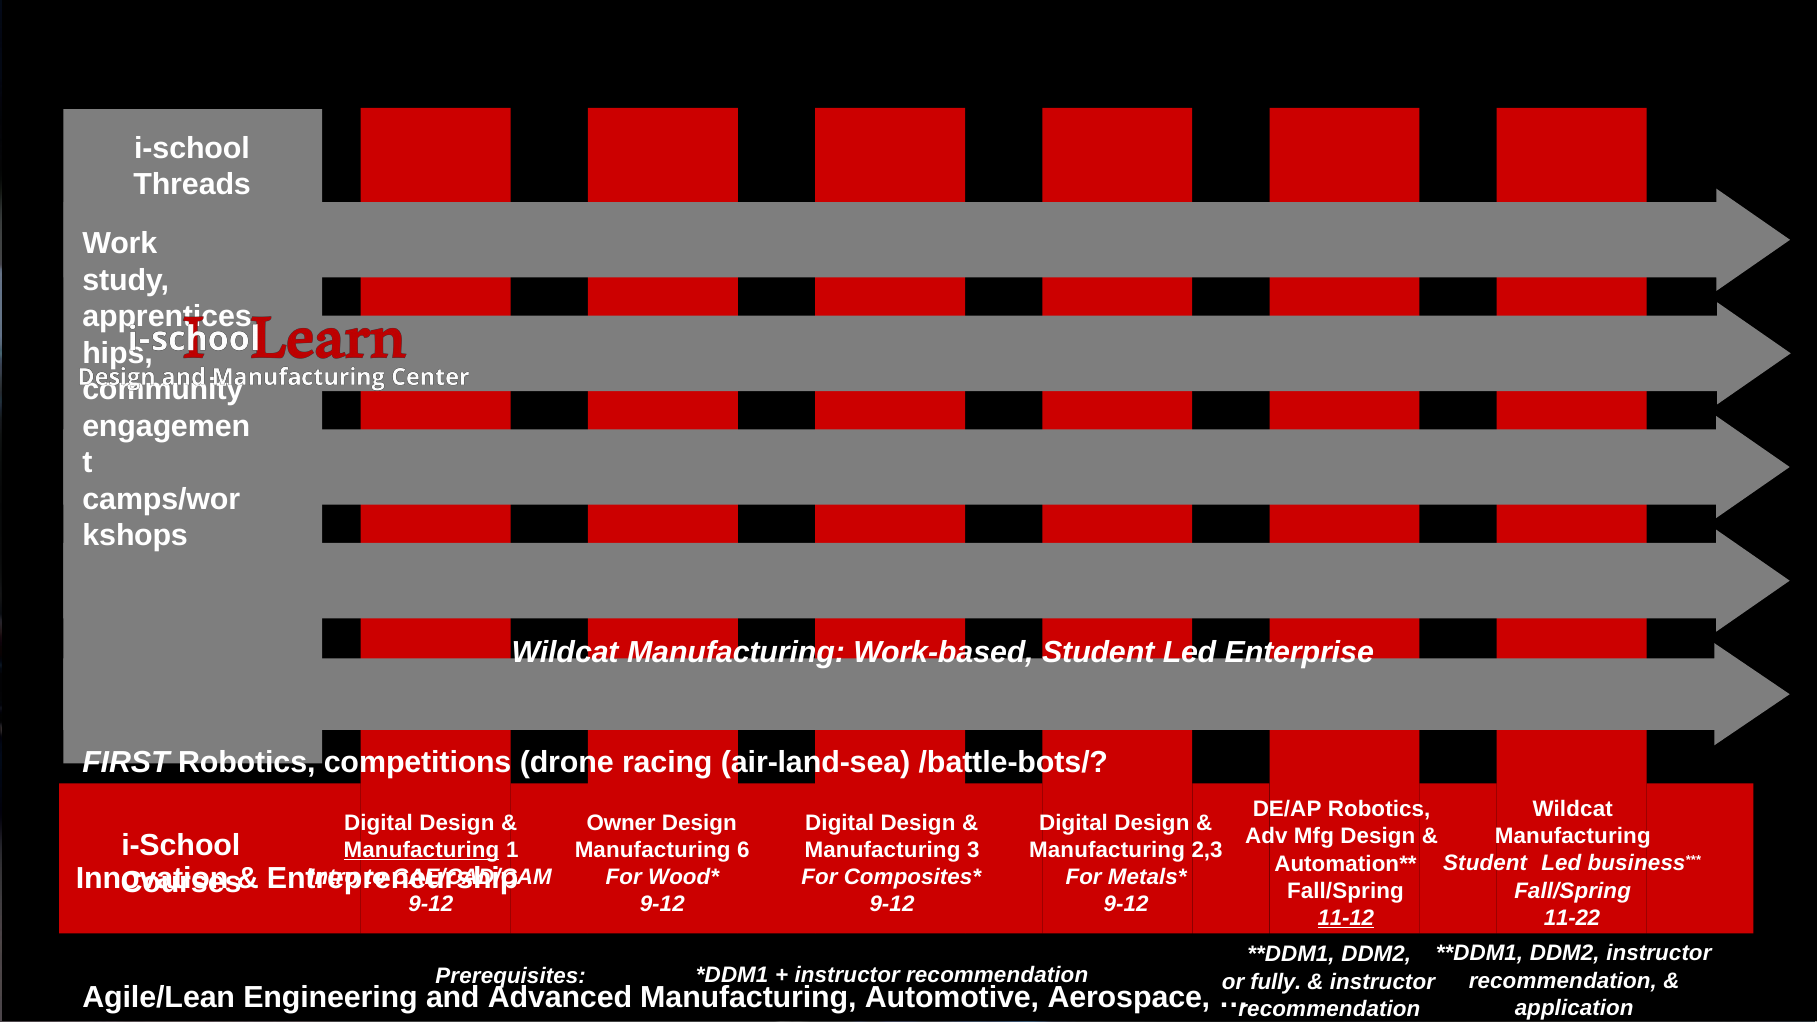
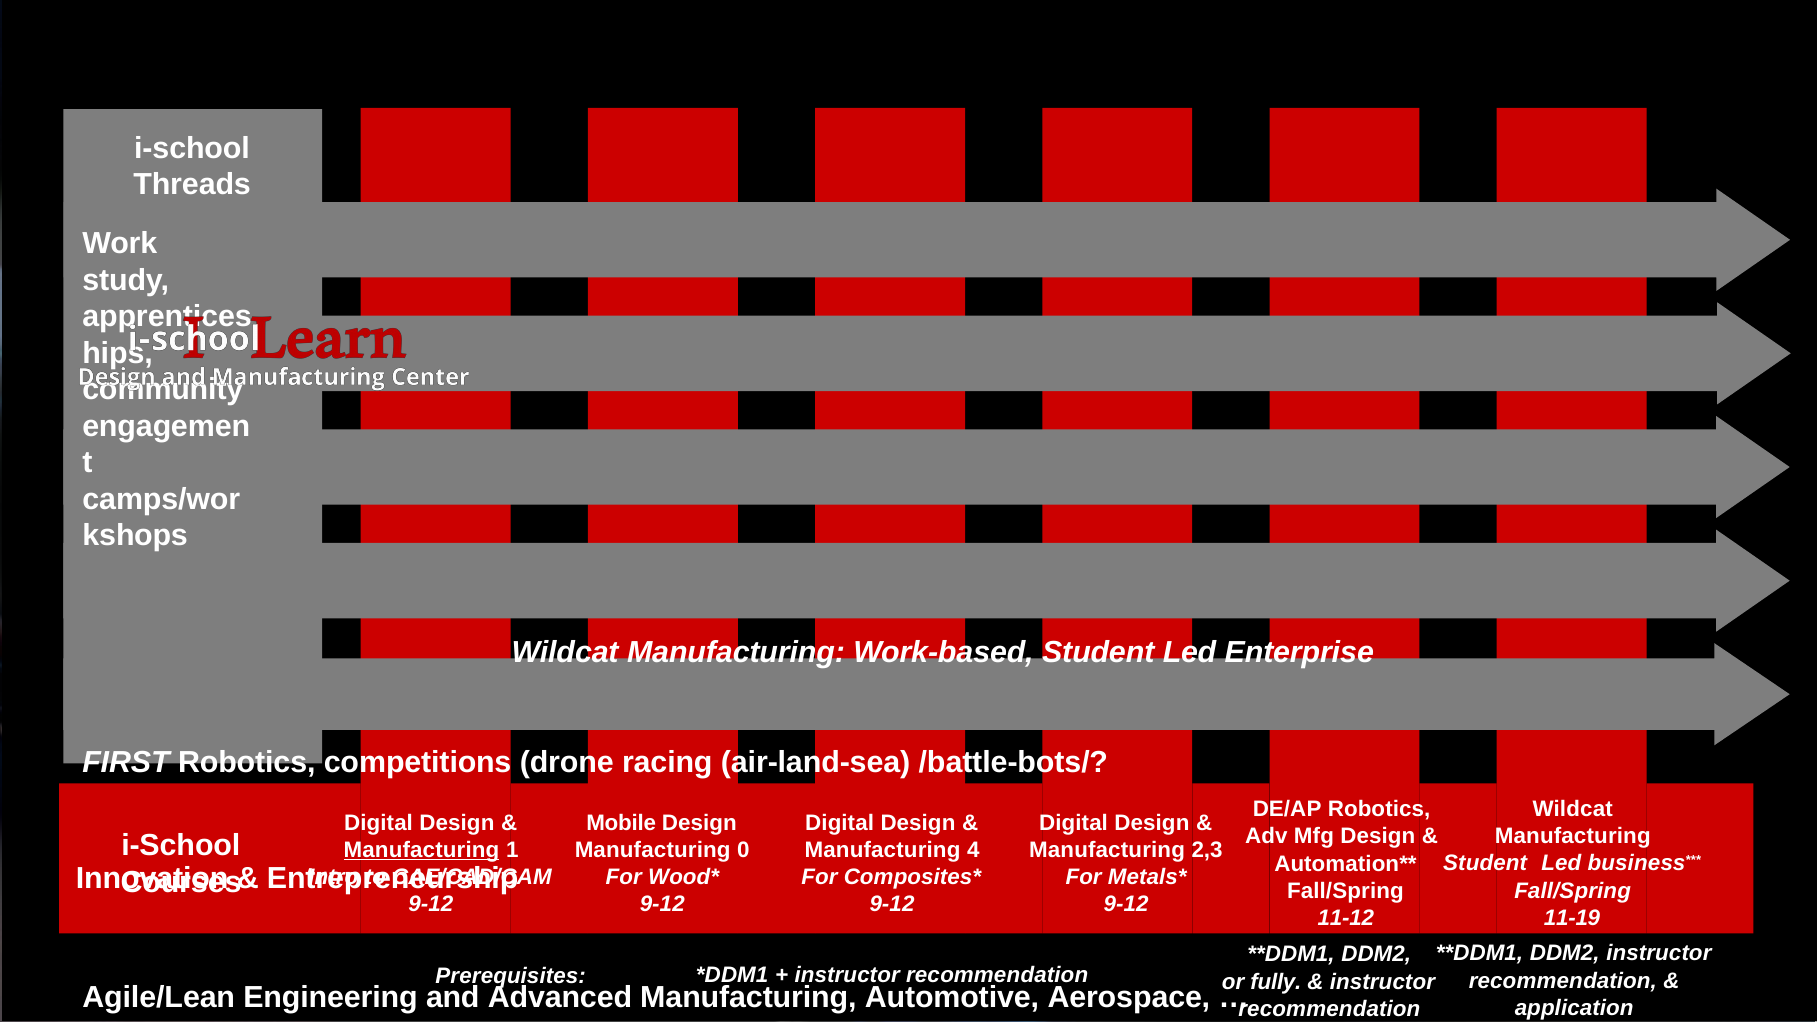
Owner: Owner -> Mobile (621, 823)
6: 6 -> 0 (743, 850)
3: 3 -> 4 (973, 850)
11-12 underline: present -> none (1346, 918)
11-22: 11-22 -> 11-19 (1572, 918)
